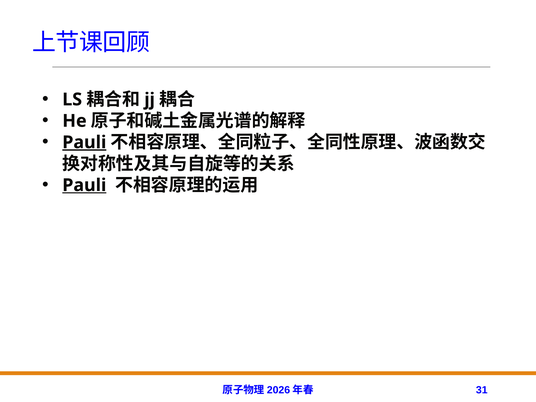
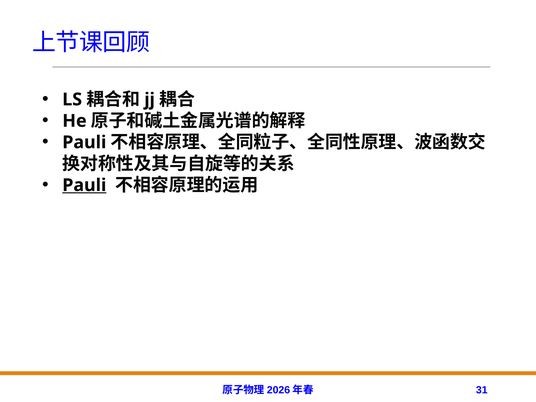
Pauli underline: present -> none (84, 142)
